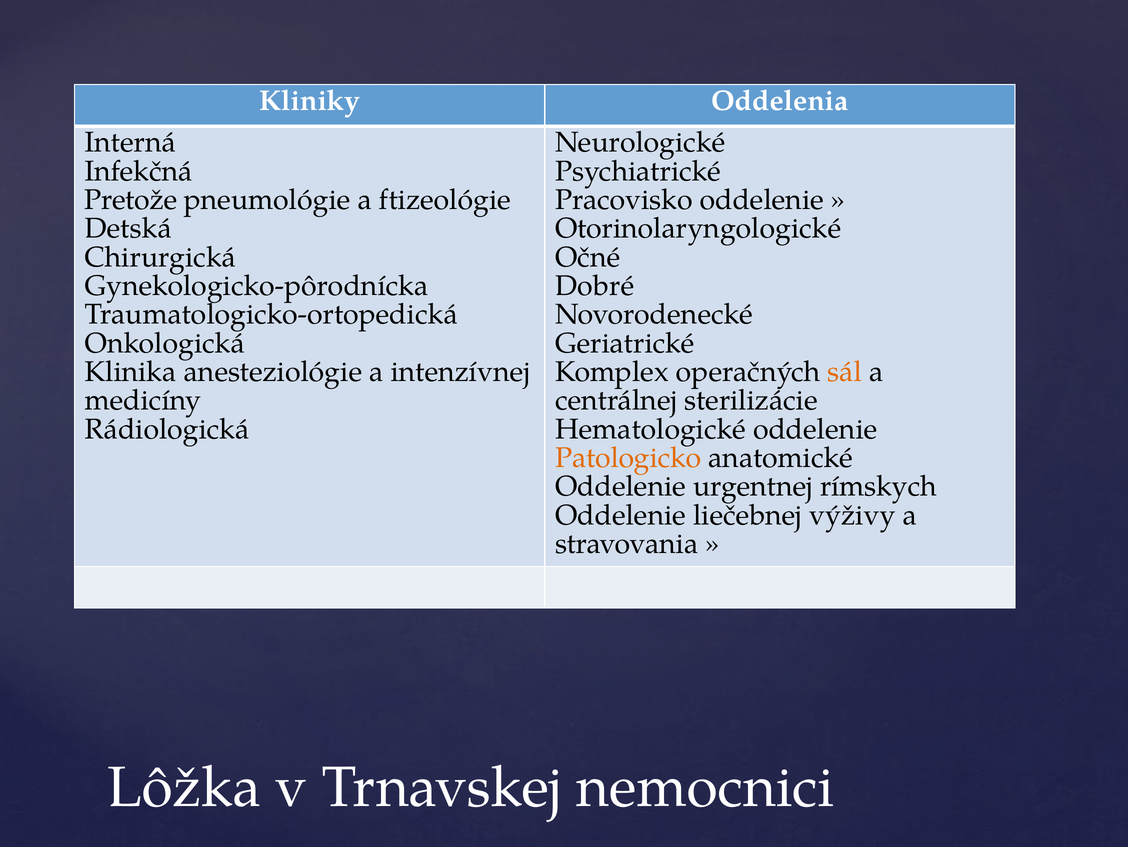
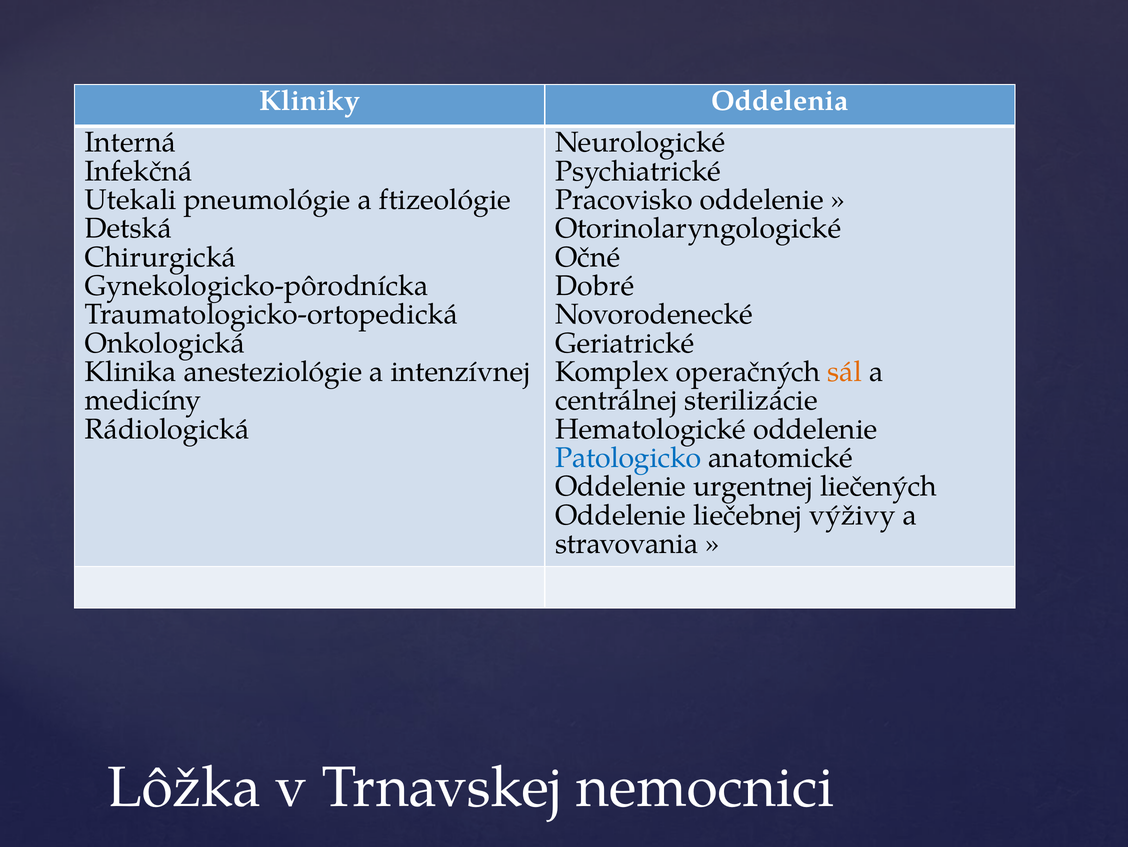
Pretože: Pretože -> Utekali (131, 200)
Patologicko colour: orange -> blue (628, 458)
rímskych: rímskych -> liečených (878, 486)
